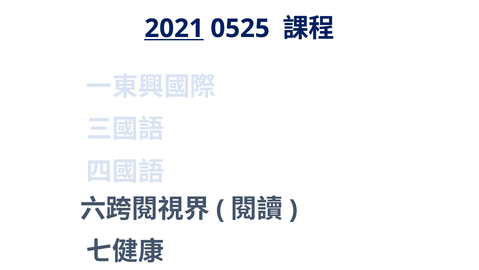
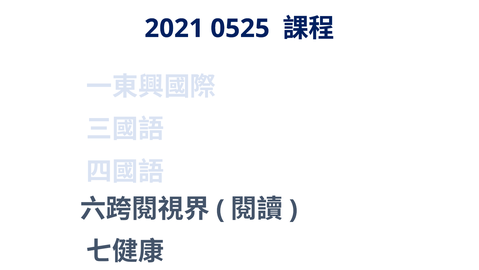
2021 underline: present -> none (174, 28)
